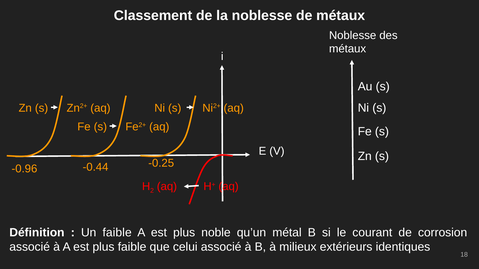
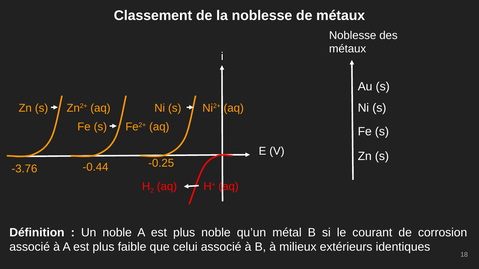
-0.96: -0.96 -> -3.76 (24, 169)
Un faible: faible -> noble (117, 233)
